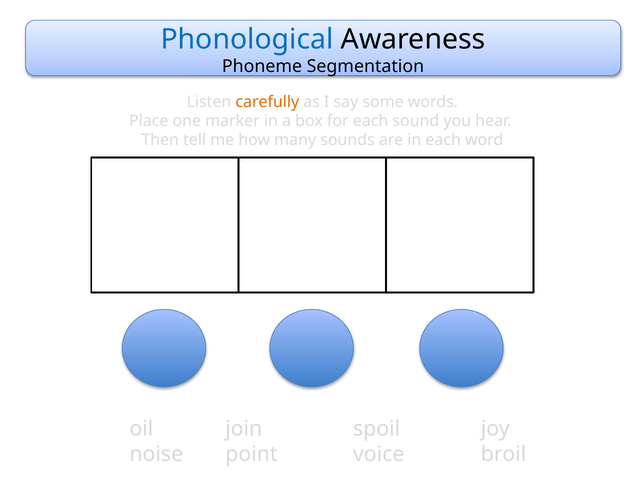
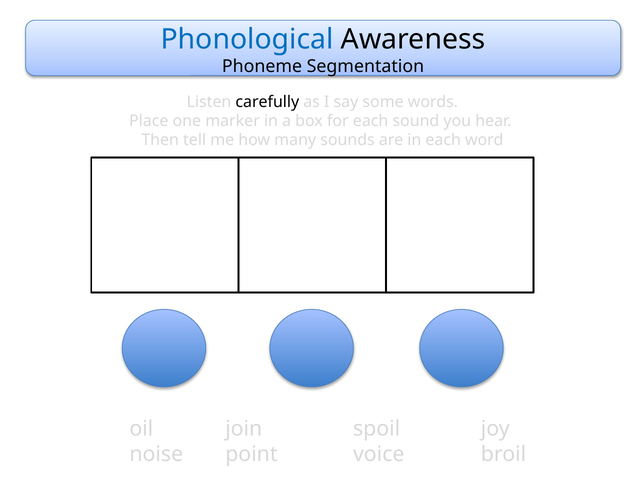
carefully colour: orange -> black (267, 102)
